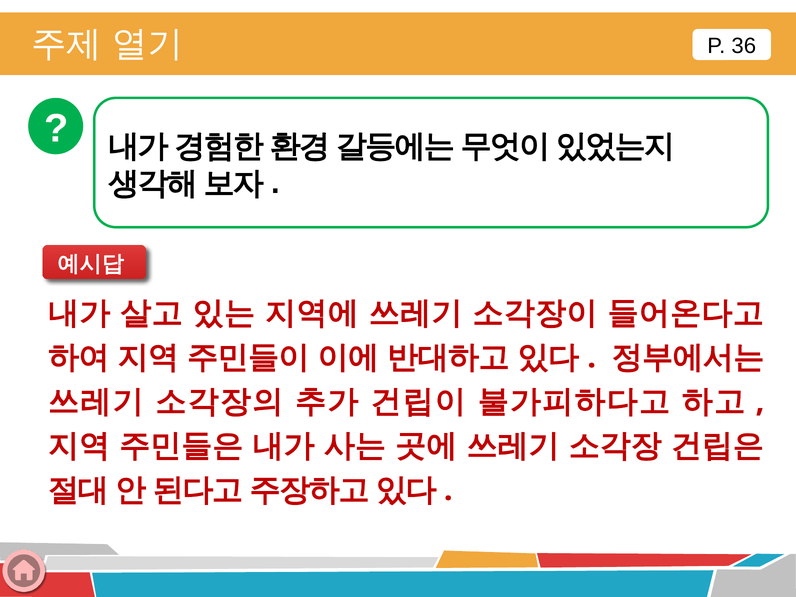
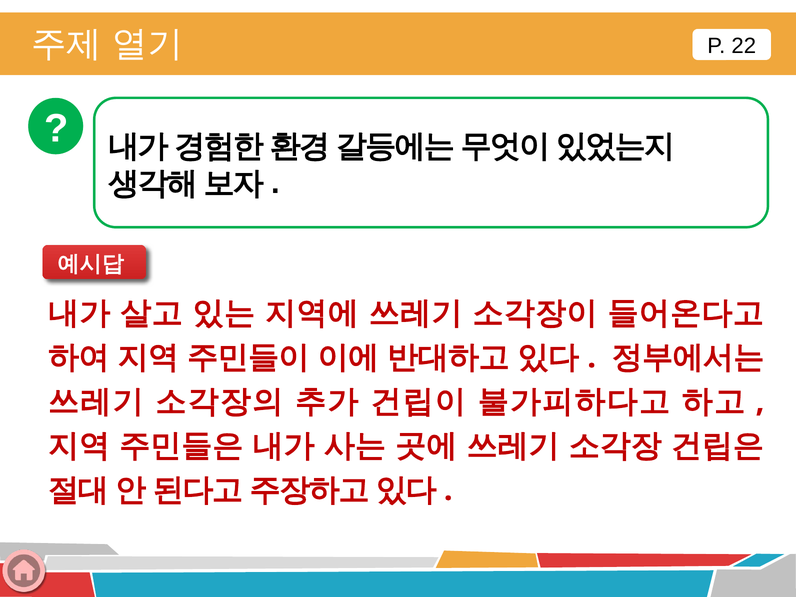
36: 36 -> 22 (744, 46)
